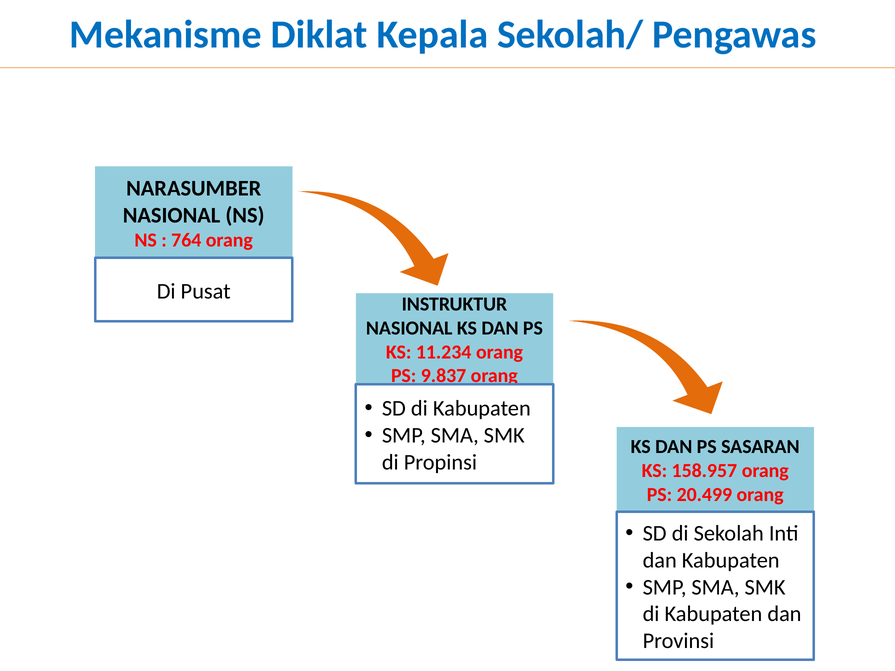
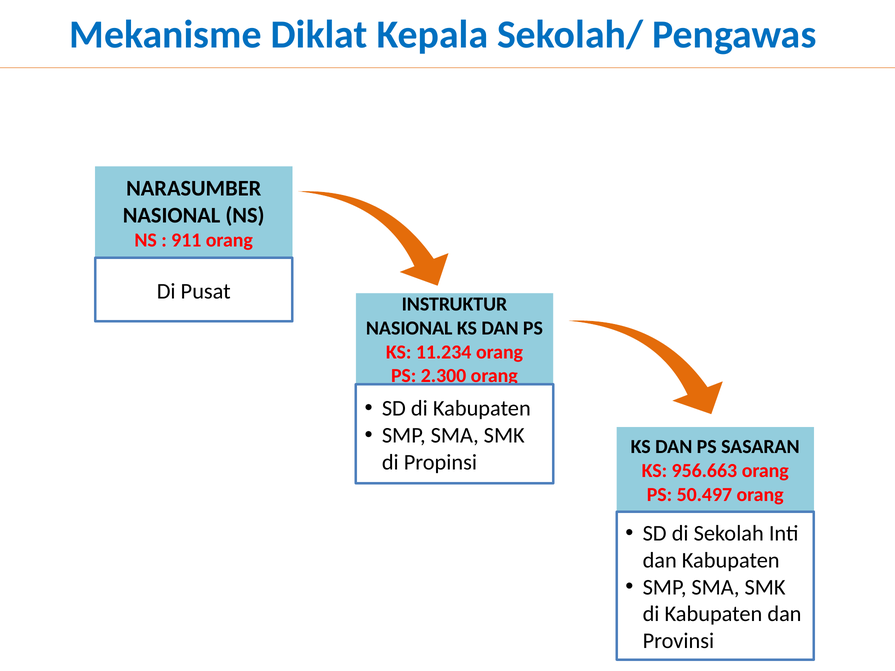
764: 764 -> 911 (186, 240)
9.837: 9.837 -> 2.300 (444, 376)
158.957: 158.957 -> 956.663 (704, 471)
20.499: 20.499 -> 50.497 (704, 495)
